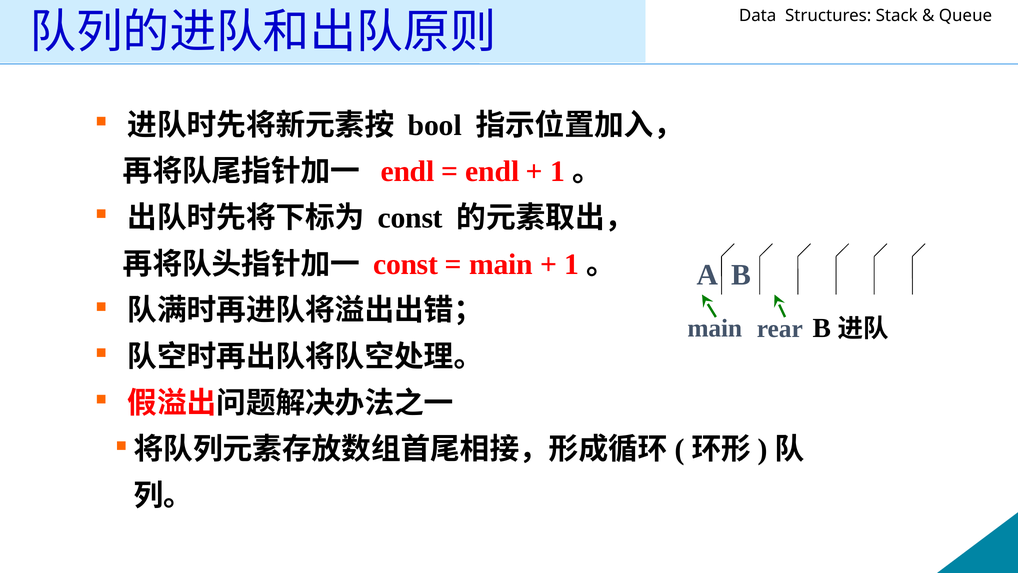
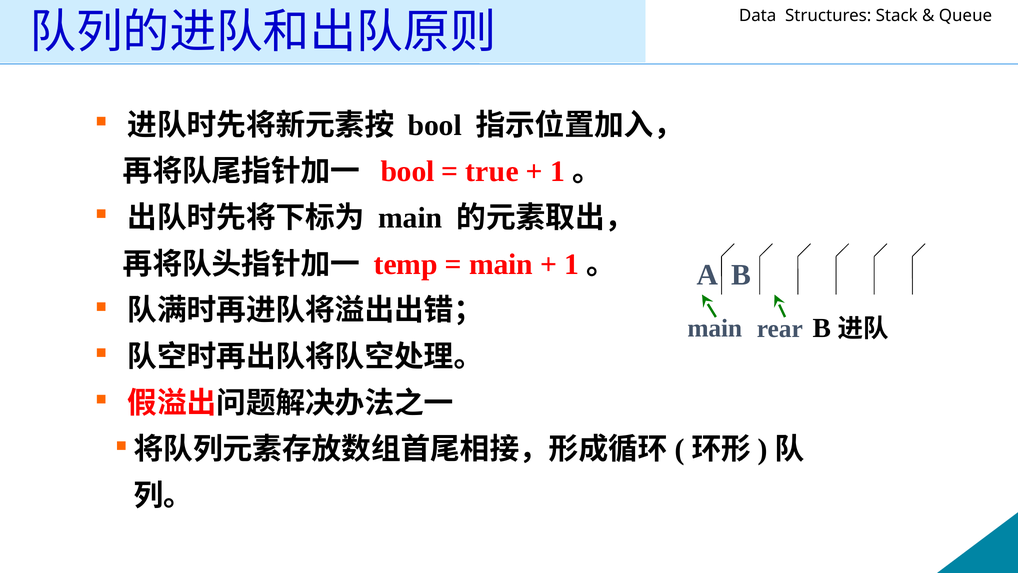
endl: endl -> bool (407, 171)
endl: endl -> true (492, 171)
const: const -> main (410, 218)
const: const -> temp (406, 264)
